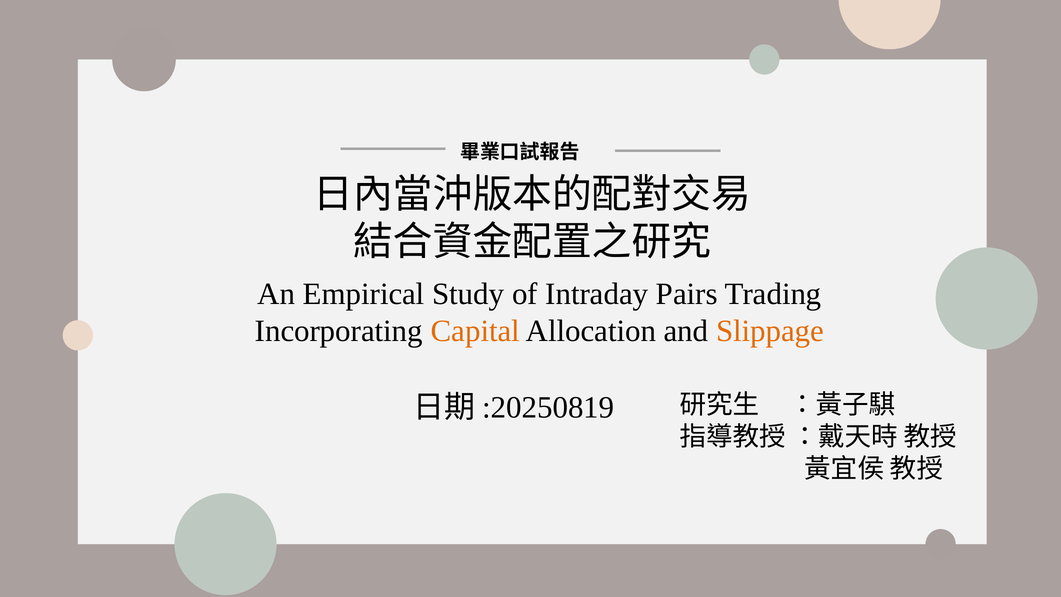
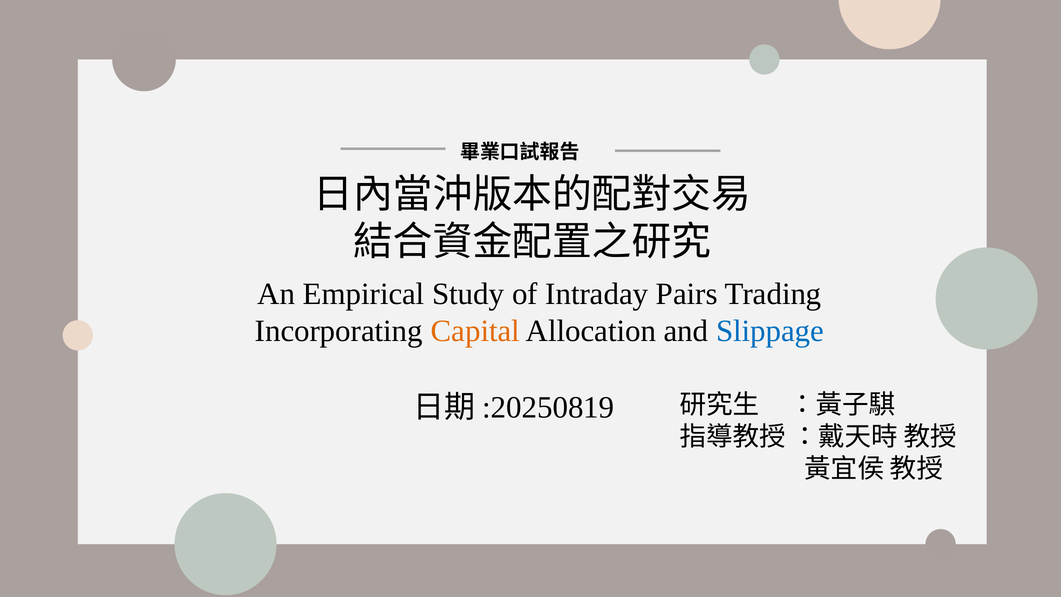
Slippage colour: orange -> blue (770, 331)
